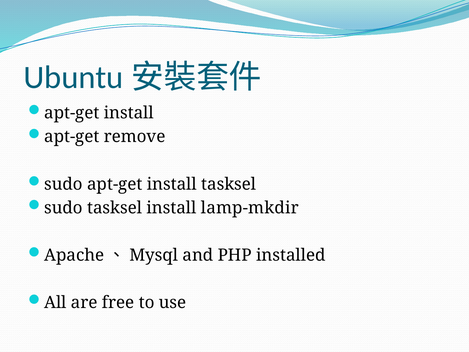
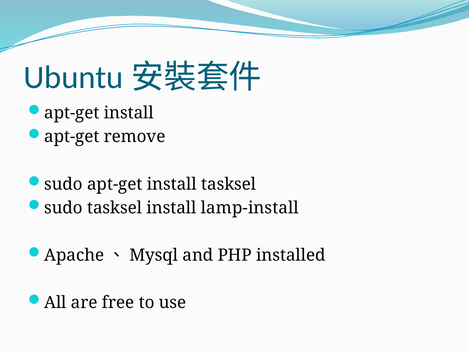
lamp-mkdir: lamp-mkdir -> lamp-install (250, 208)
